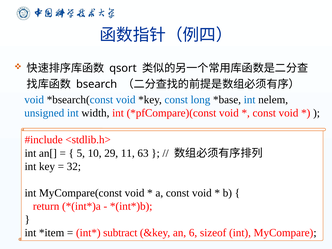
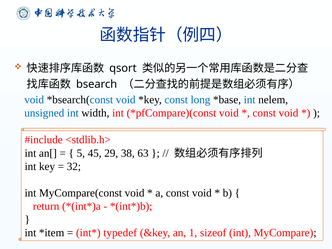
10: 10 -> 45 (95, 153)
11: 11 -> 38 (128, 153)
subtract: subtract -> typedef (120, 233)
6: 6 -> 1 (193, 233)
